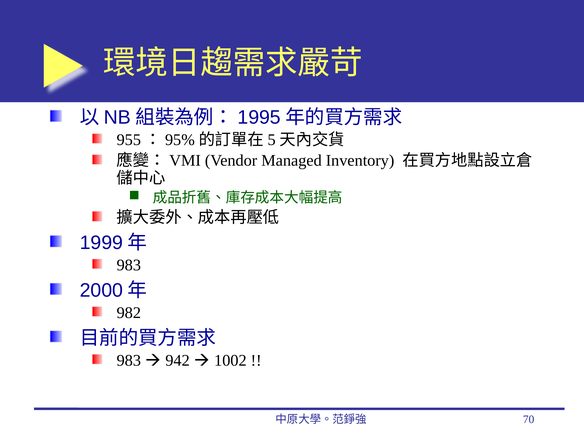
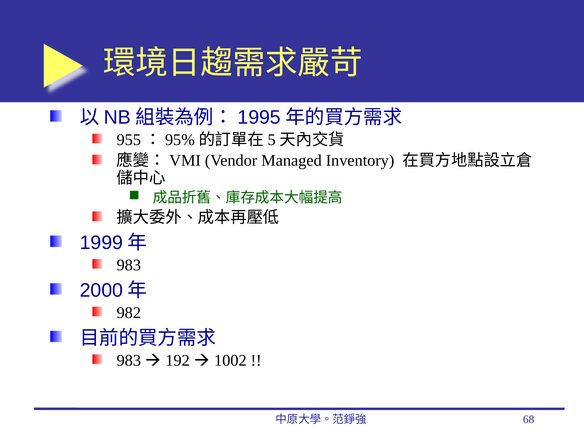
942: 942 -> 192 (178, 360)
70: 70 -> 68 (529, 419)
